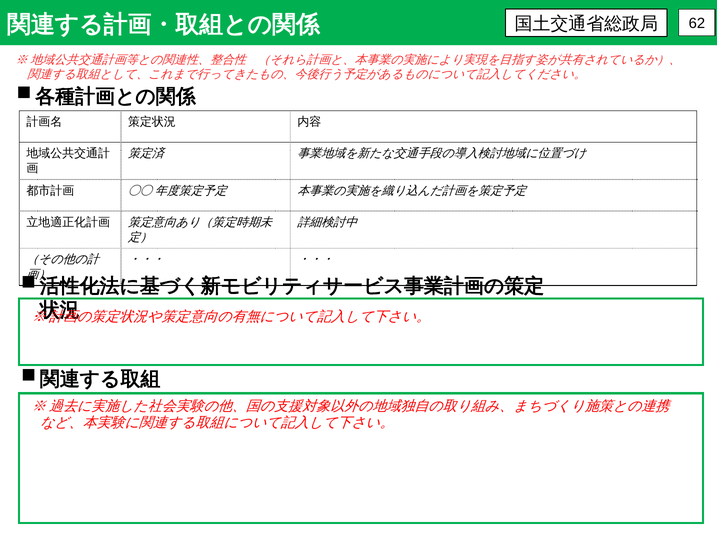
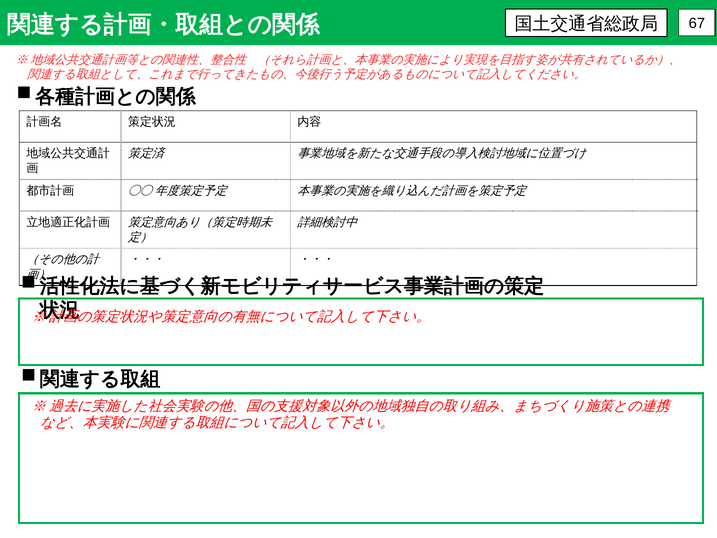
62: 62 -> 67 (697, 23)
